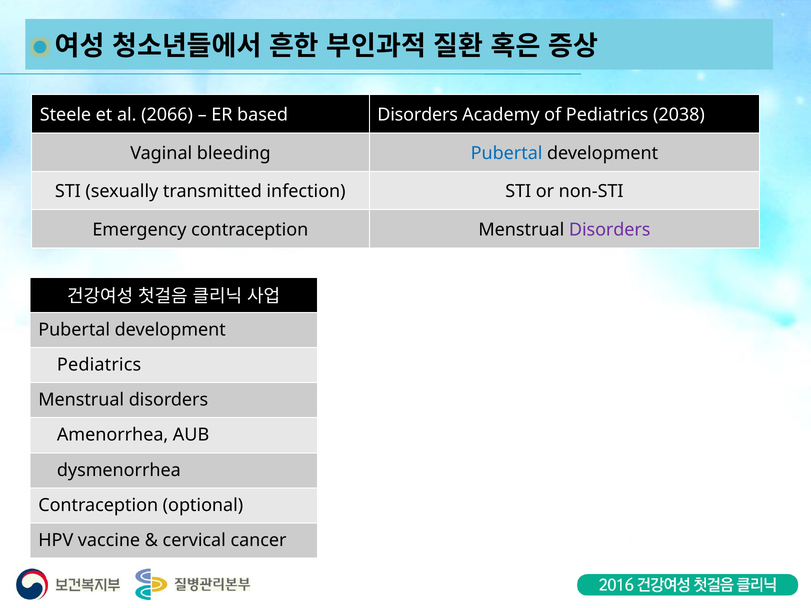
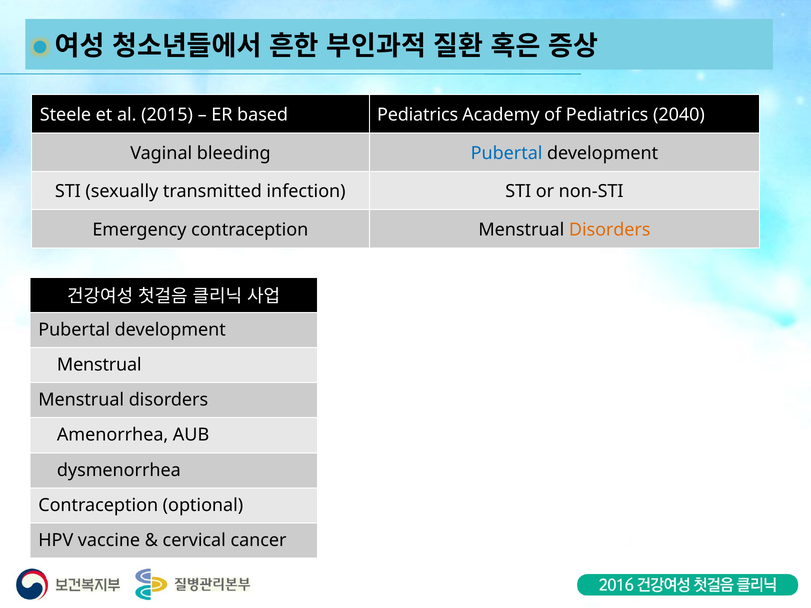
2066: 2066 -> 2015 (167, 115)
based Disorders: Disorders -> Pediatrics (418, 115)
2038: 2038 -> 2040 (679, 115)
Disorders colour: purple -> orange (610, 230)
Pediatrics: Pediatrics -> Menstrual (99, 365)
